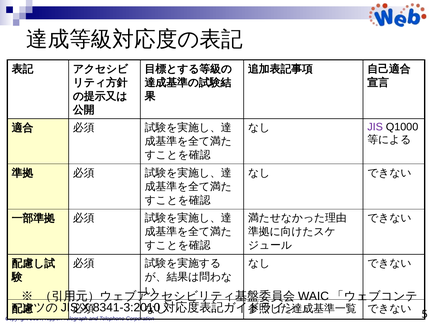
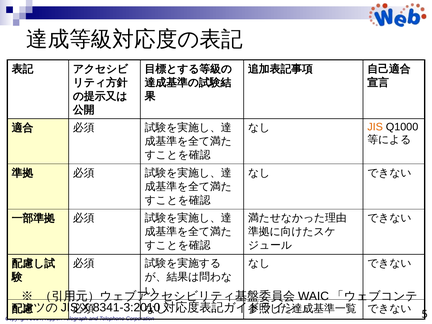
JIS colour: purple -> orange (375, 127)
